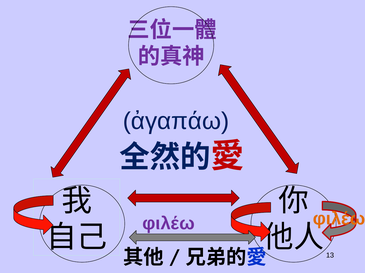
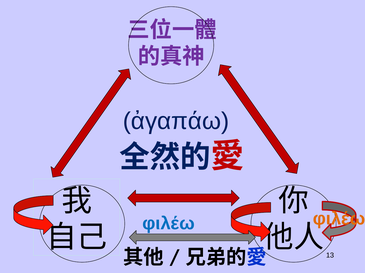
φιλέω colour: purple -> blue (169, 224)
